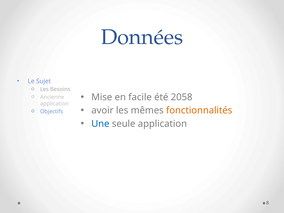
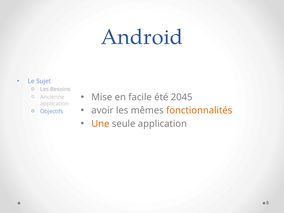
Données: Données -> Android (142, 37)
2058: 2058 -> 2045 (182, 97)
Une colour: blue -> orange (100, 124)
